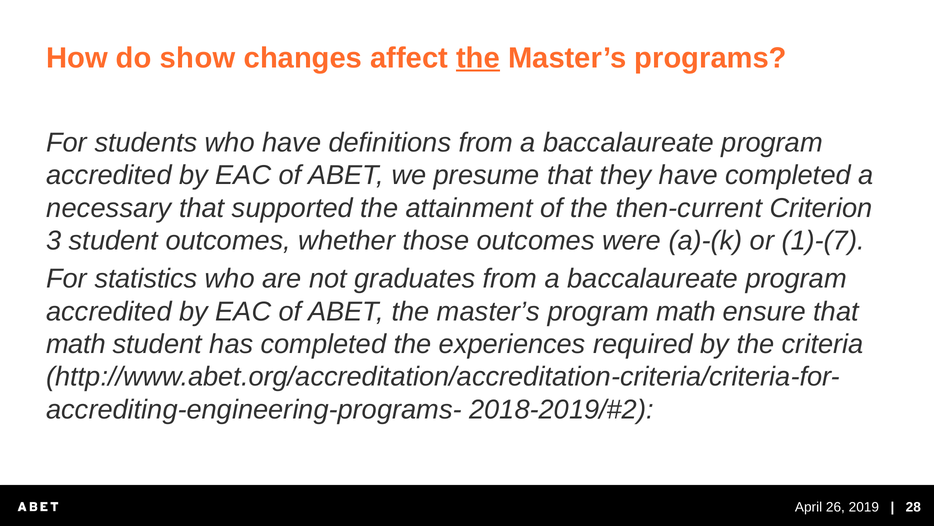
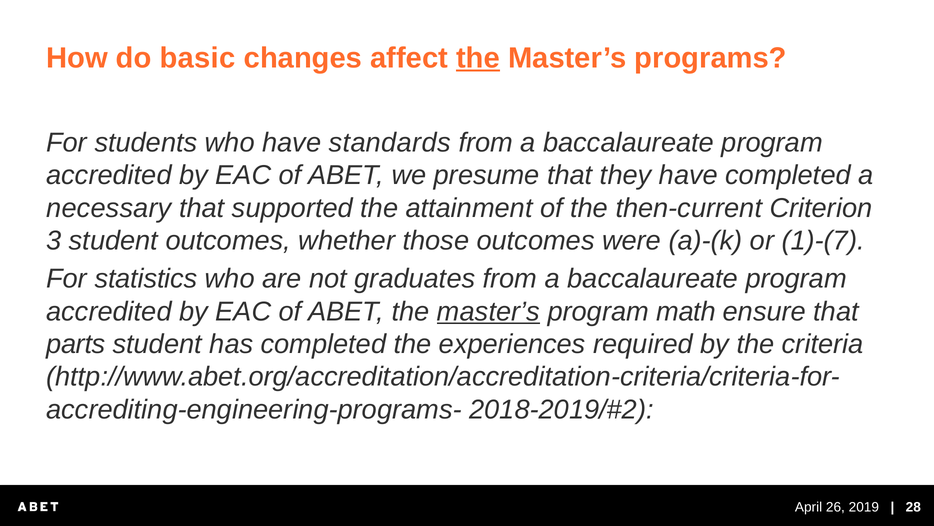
show: show -> basic (198, 58)
definitions: definitions -> standards (390, 143)
master’s underline: none -> present (489, 311)
math: math -> parts (76, 344)
